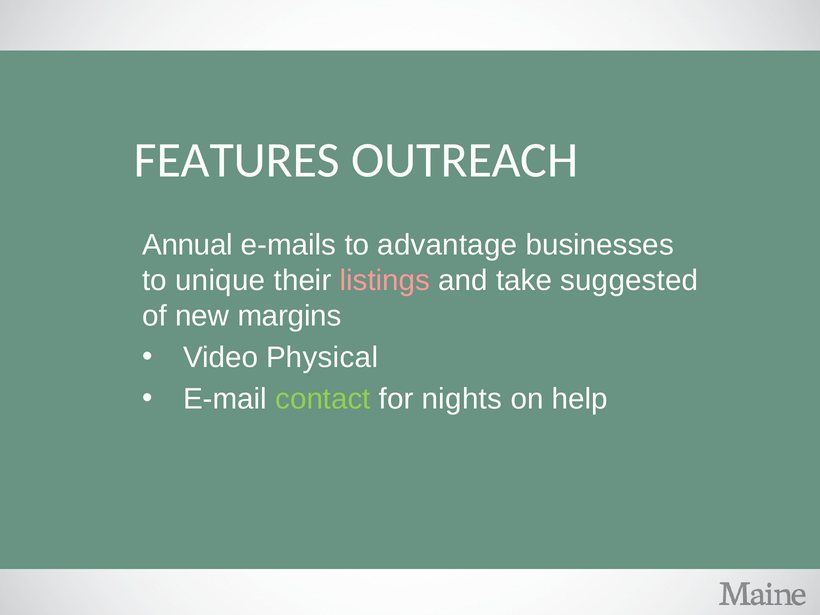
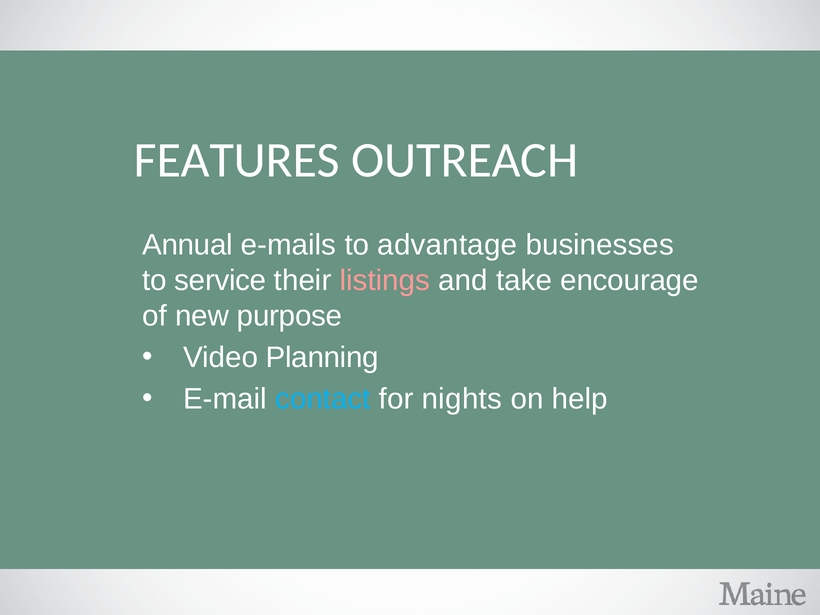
unique: unique -> service (220, 281)
suggested: suggested -> encourage (629, 281)
margins: margins -> purpose (290, 316)
Physical: Physical -> Planning (322, 358)
contact colour: light green -> light blue (323, 399)
